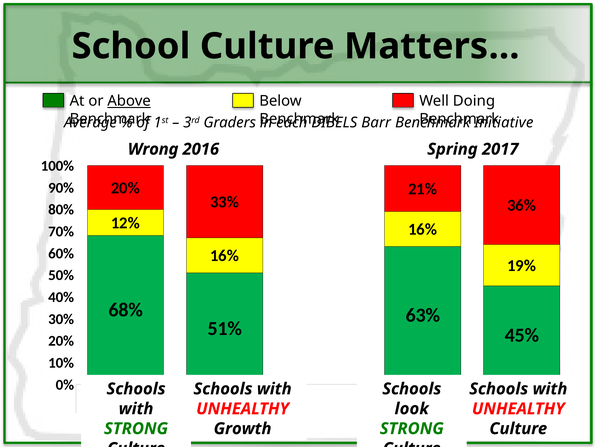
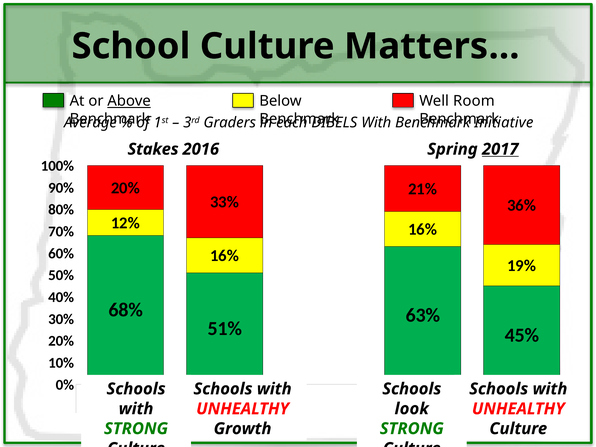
Doing: Doing -> Room (474, 101)
Barr: Barr -> With (376, 123)
Wrong: Wrong -> Stakes (153, 149)
2017 underline: none -> present (500, 149)
